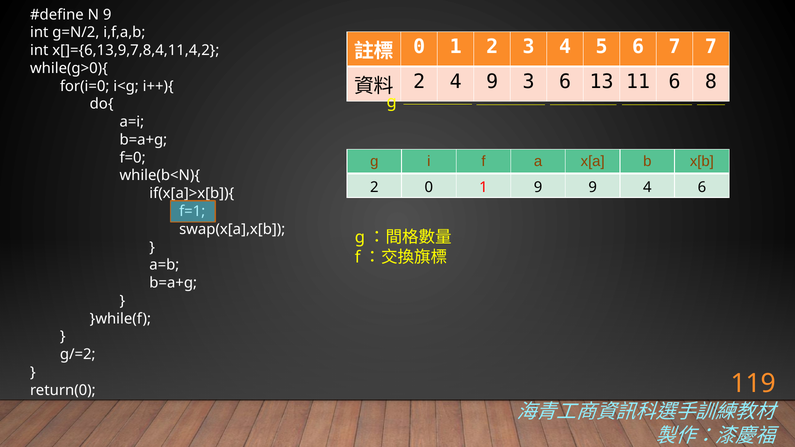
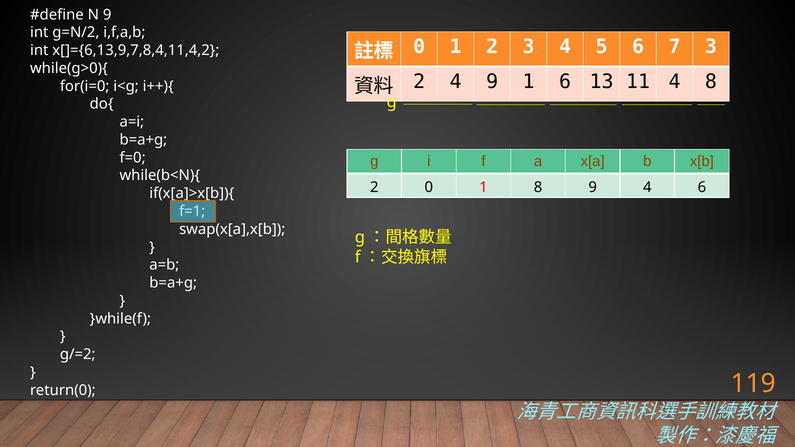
7 7: 7 -> 3 (711, 47)
9 3: 3 -> 1 (529, 81)
11 6: 6 -> 4 (675, 81)
1 9: 9 -> 8 (538, 187)
